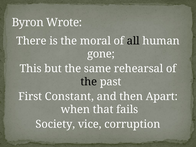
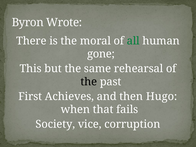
all colour: black -> green (133, 41)
Constant: Constant -> Achieves (69, 96)
Apart: Apart -> Hugo (162, 96)
